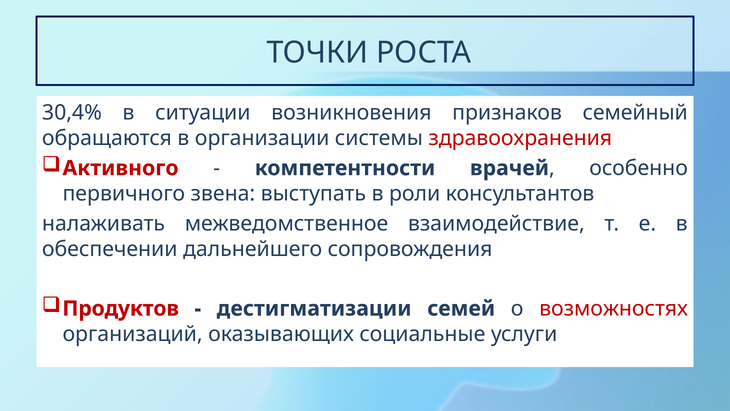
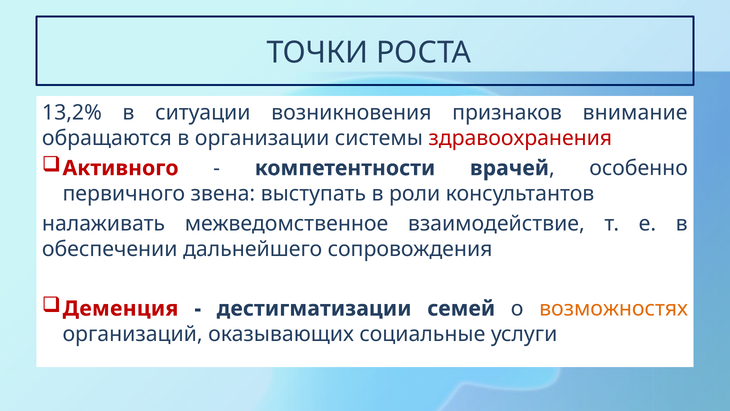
30,4%: 30,4% -> 13,2% (72, 113)
семейный: семейный -> внимание (635, 113)
Продуктов: Продуктов -> Деменция (120, 308)
возможностях colour: red -> orange (614, 308)
